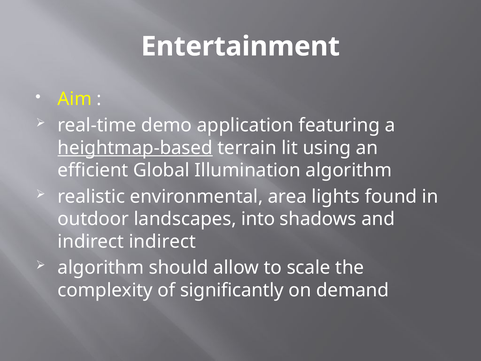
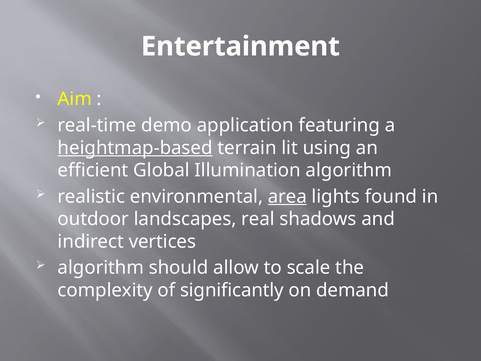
area underline: none -> present (287, 196)
into: into -> real (258, 219)
indirect indirect: indirect -> vertices (162, 241)
